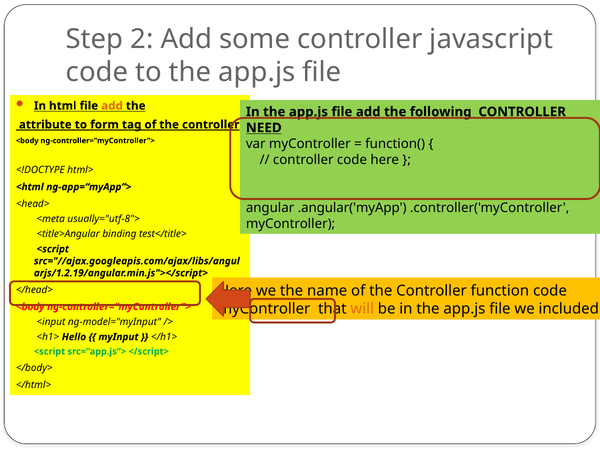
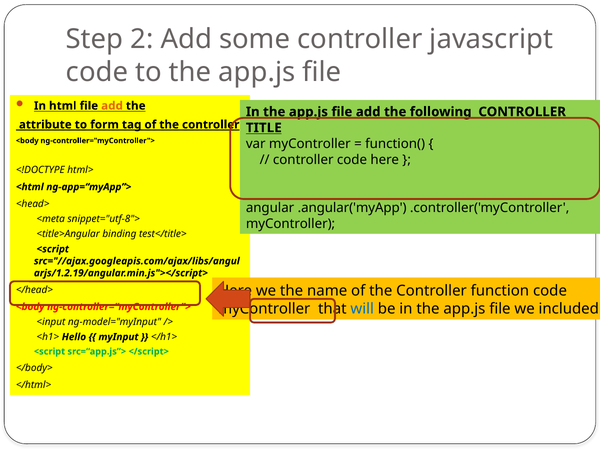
NEED: NEED -> TITLE (264, 128)
usually="utf-8">: usually="utf-8"> -> snippet="utf-8"> (104, 219)
will colour: orange -> blue (362, 309)
